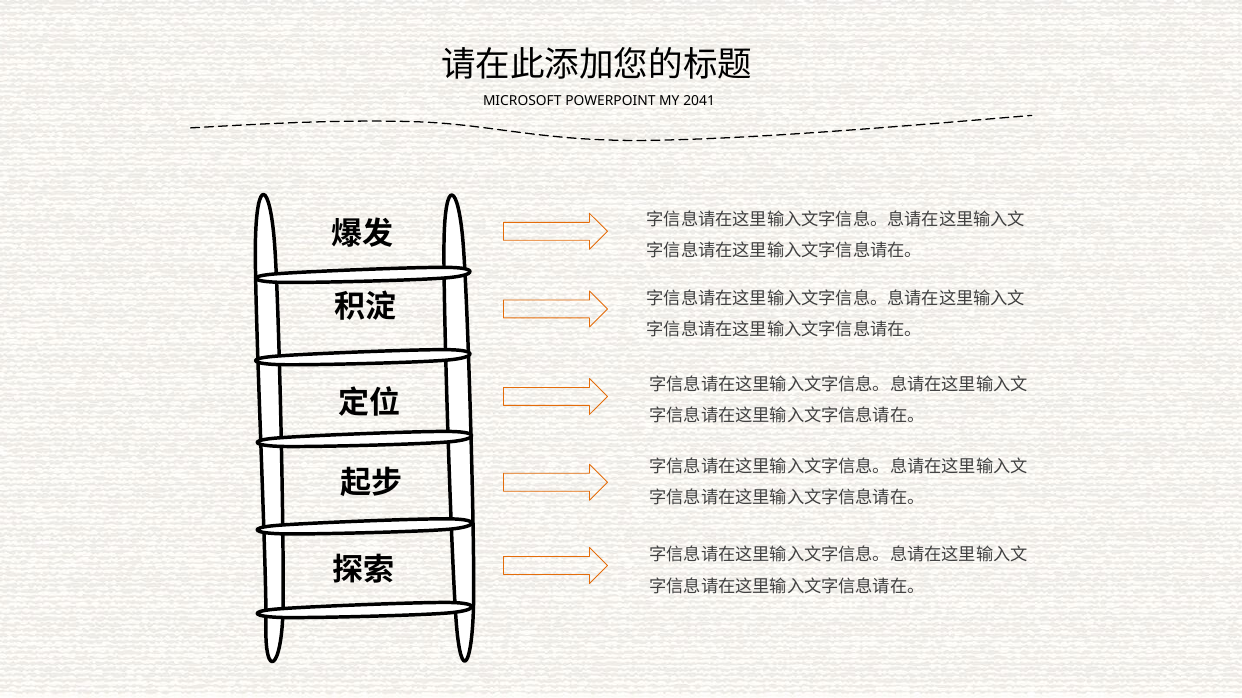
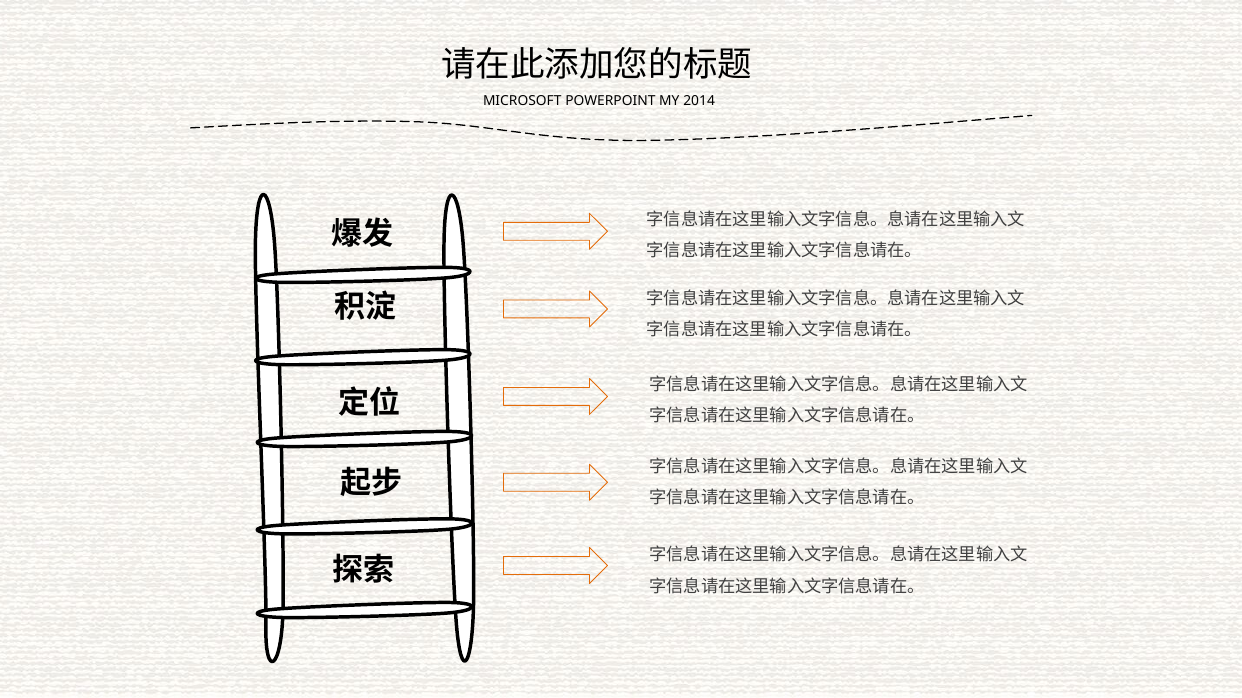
2041: 2041 -> 2014 (699, 102)
